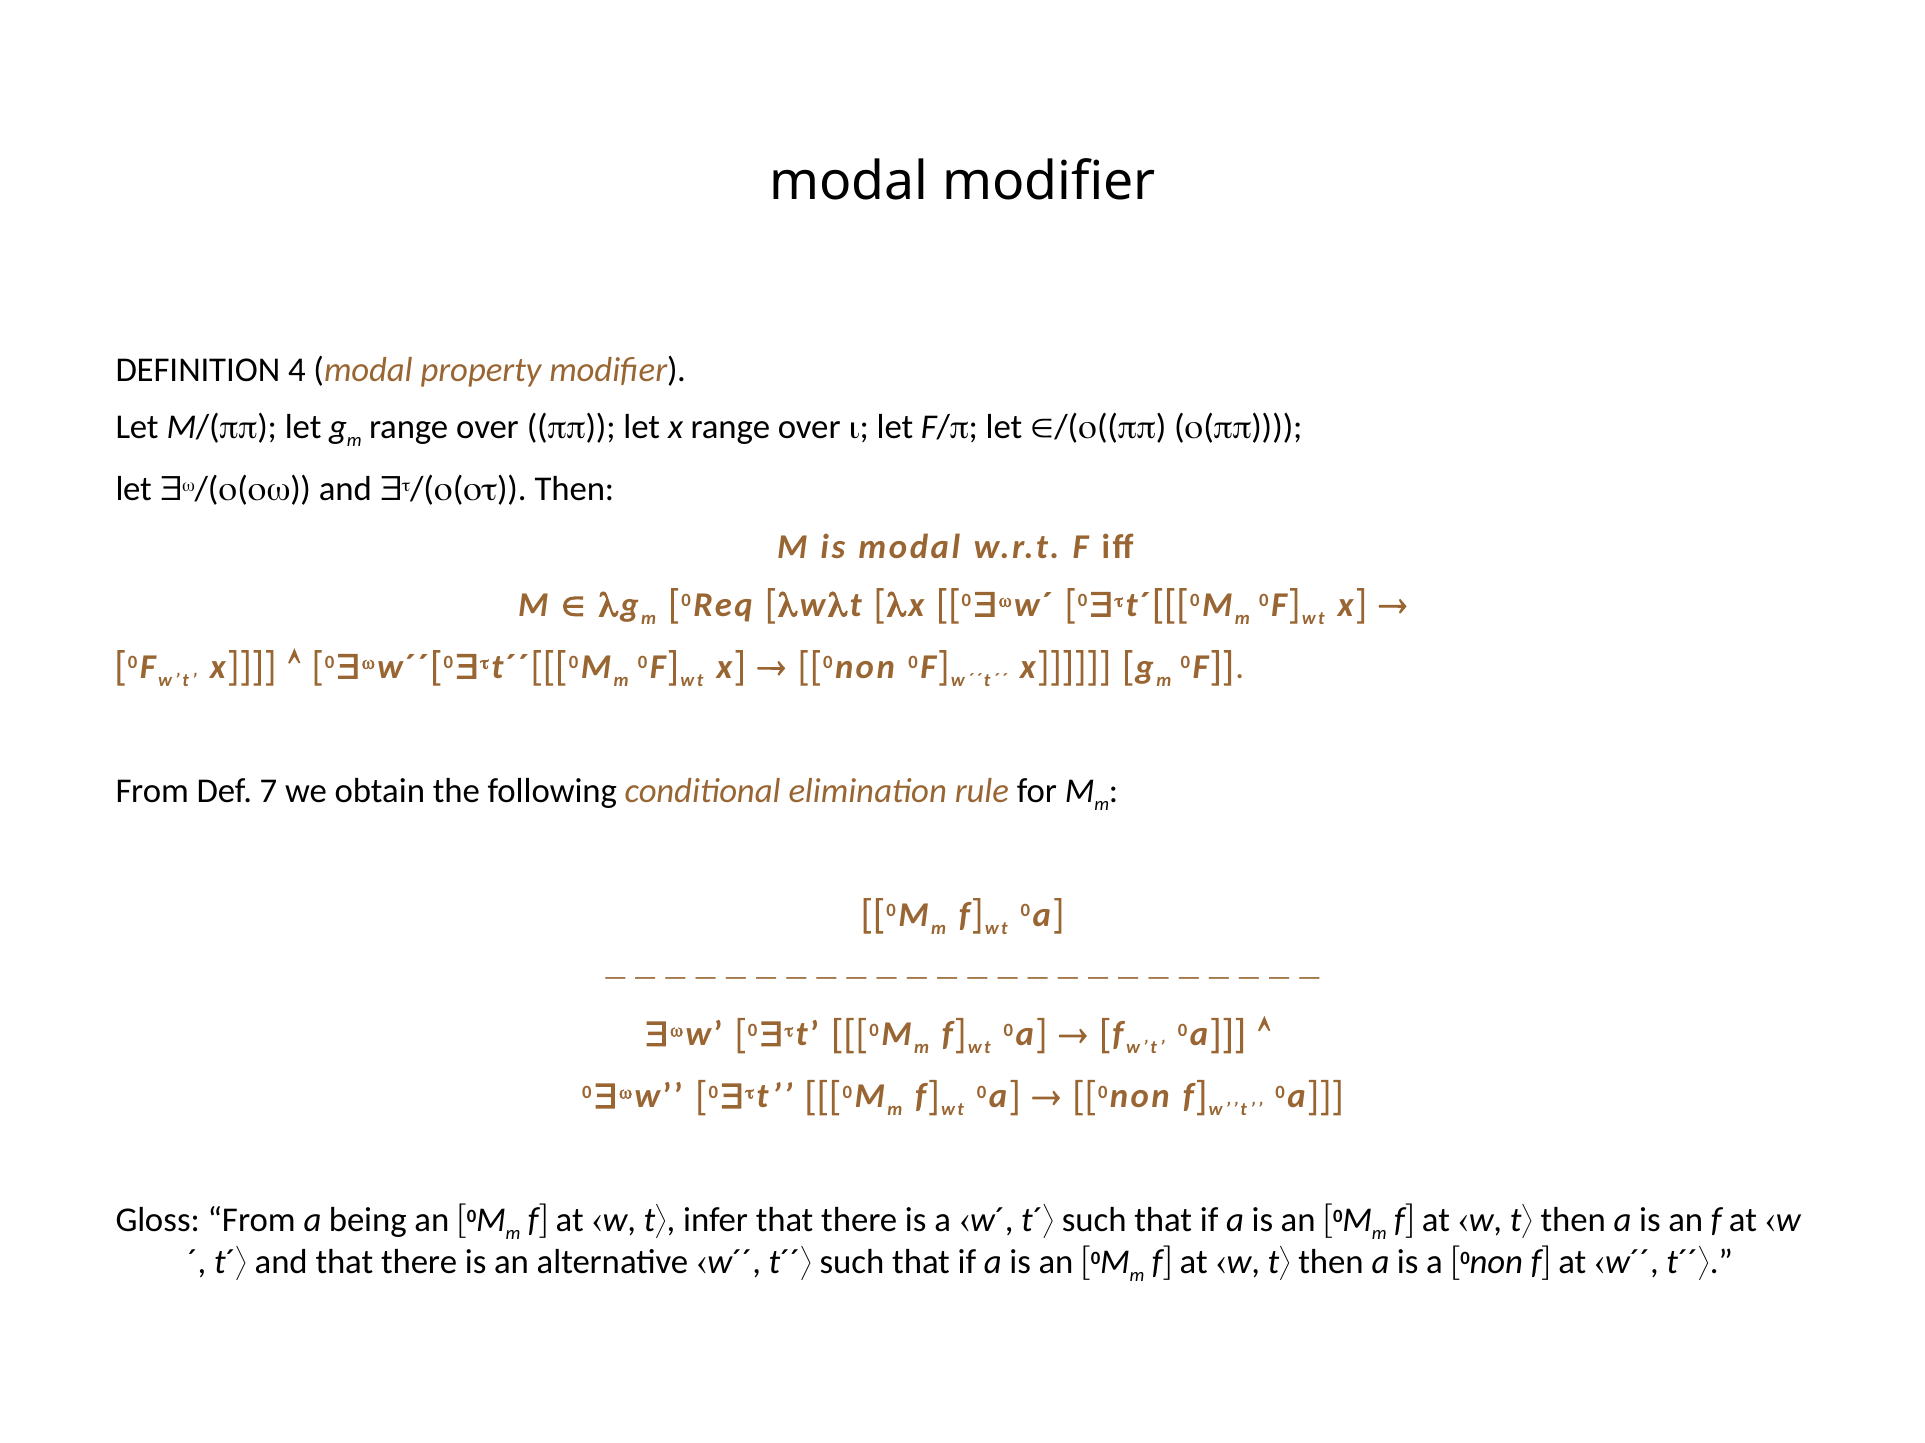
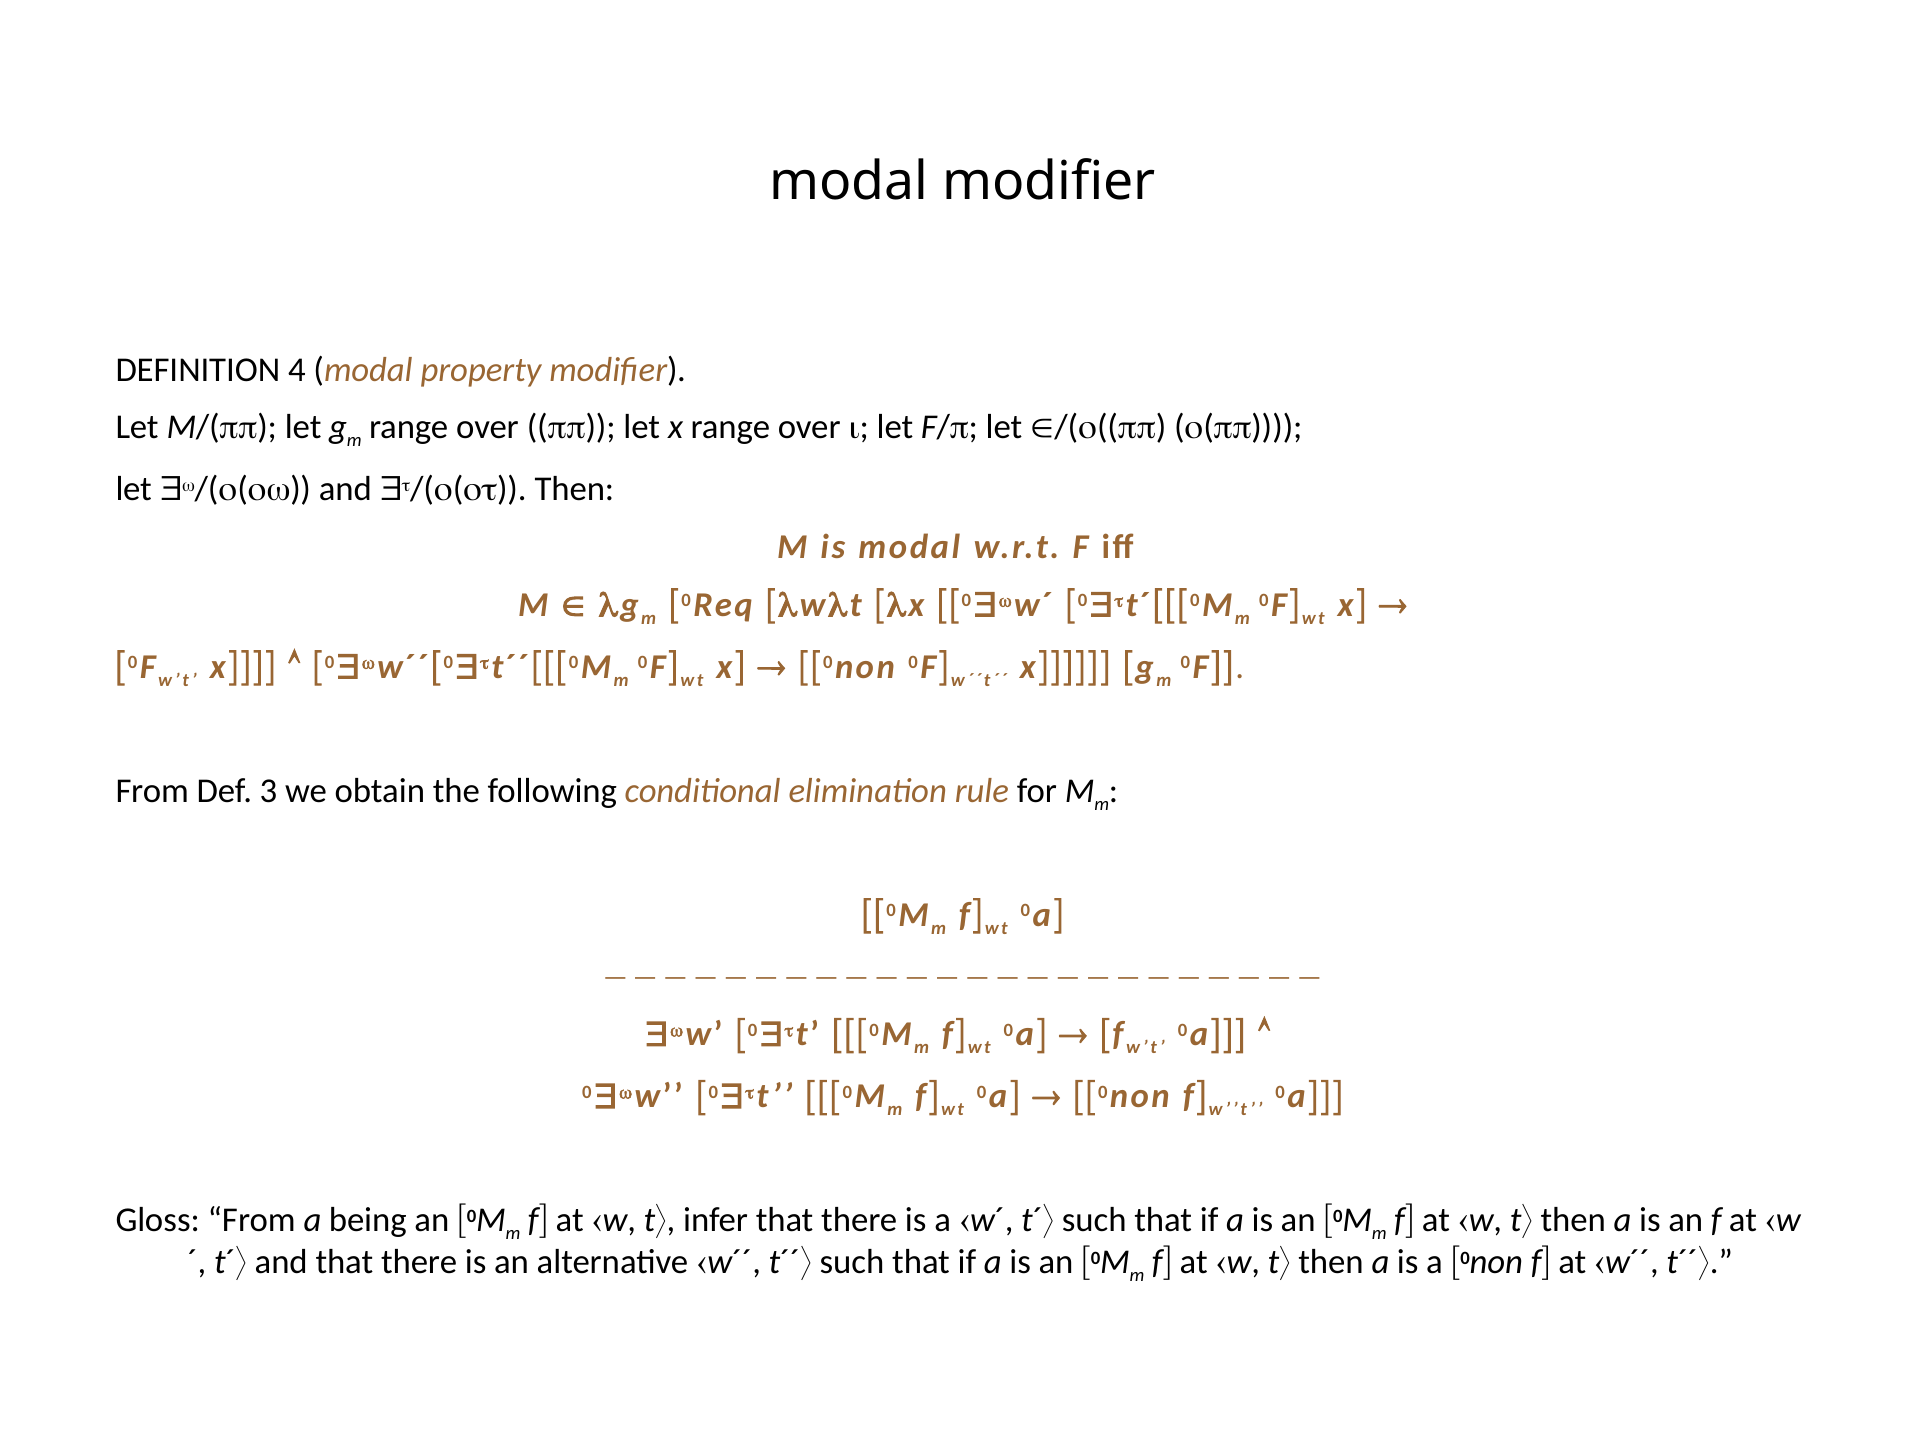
7: 7 -> 3 (268, 791)
